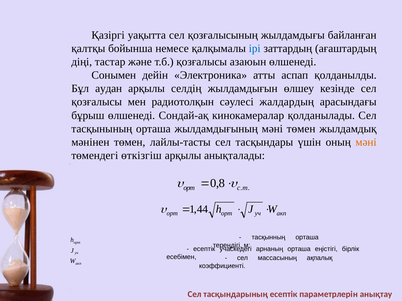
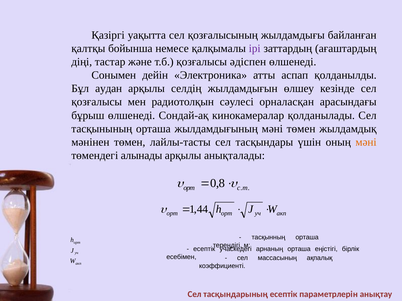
ірі colour: blue -> purple (255, 49)
азаюын: азаюын -> әдіспен (248, 62)
жалдардың: жалдардың -> орналасқан (287, 102)
өткізгіш: өткізгіш -> алынады (142, 156)
